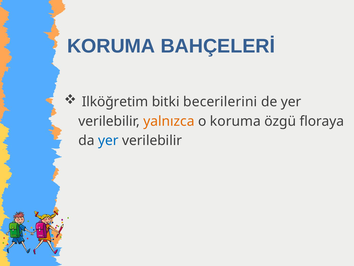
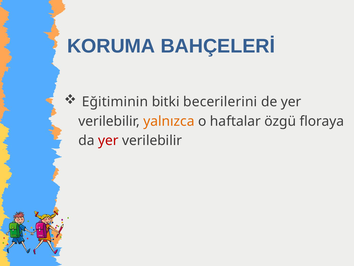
Ilköğretim: Ilköğretim -> Eğitiminin (115, 102)
o koruma: koruma -> haftalar (235, 121)
yer colour: blue -> red (108, 140)
